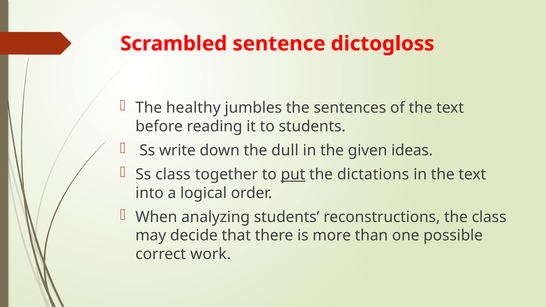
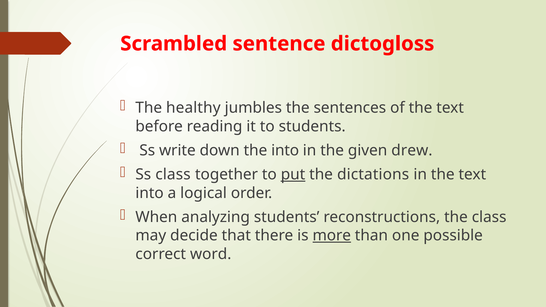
the dull: dull -> into (285, 150)
ideas: ideas -> drew (412, 150)
more underline: none -> present (332, 236)
work: work -> word (211, 254)
